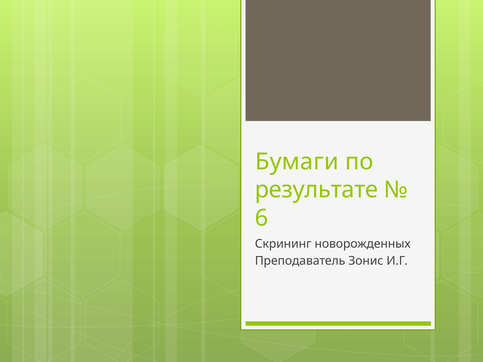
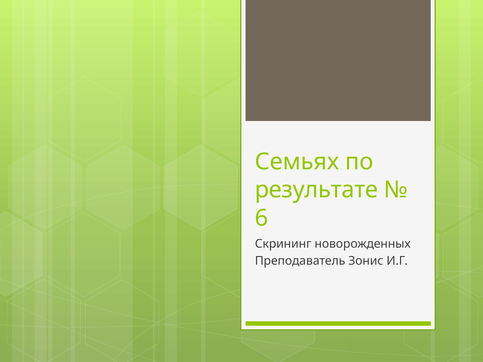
Бумаги: Бумаги -> Семьях (297, 162)
